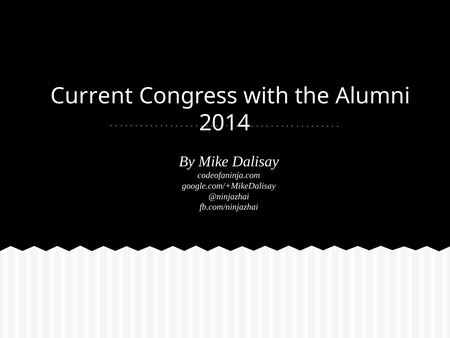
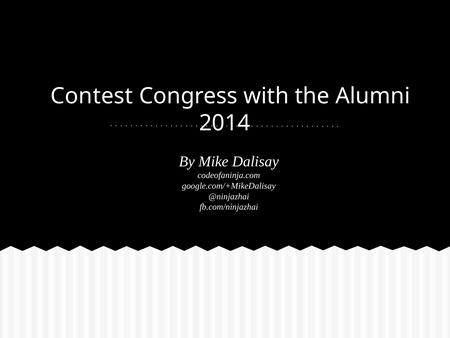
Current: Current -> Contest (92, 96)
